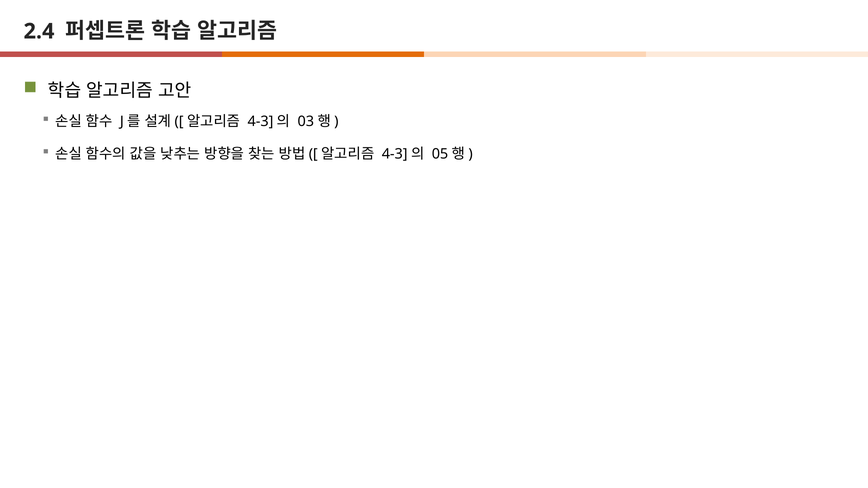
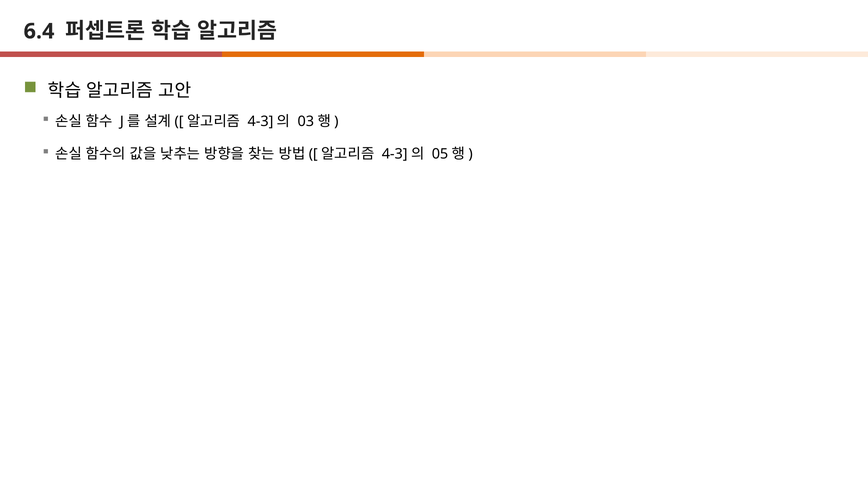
2.4: 2.4 -> 6.4 (39, 31)
